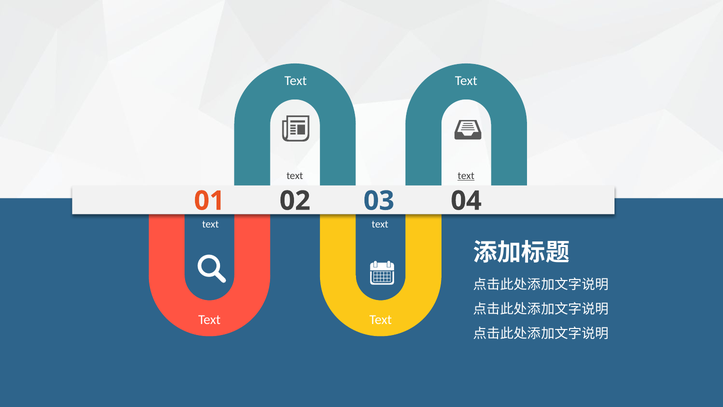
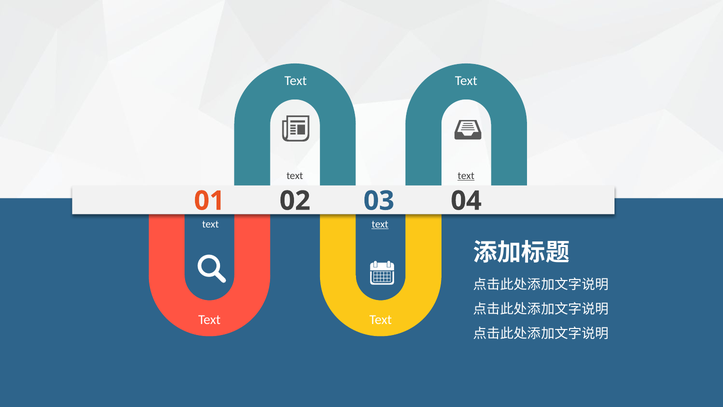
text underline: none -> present (380, 224)
